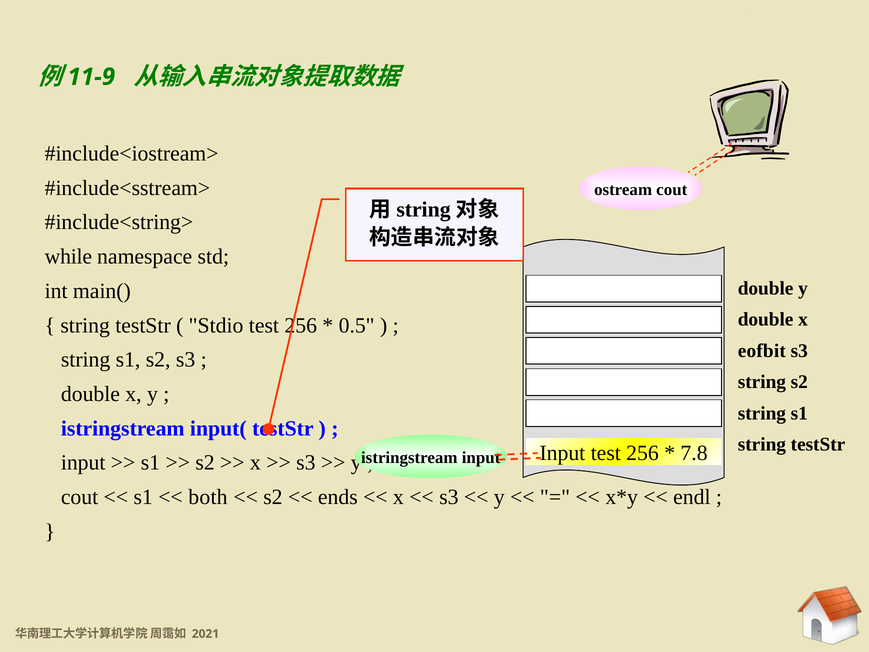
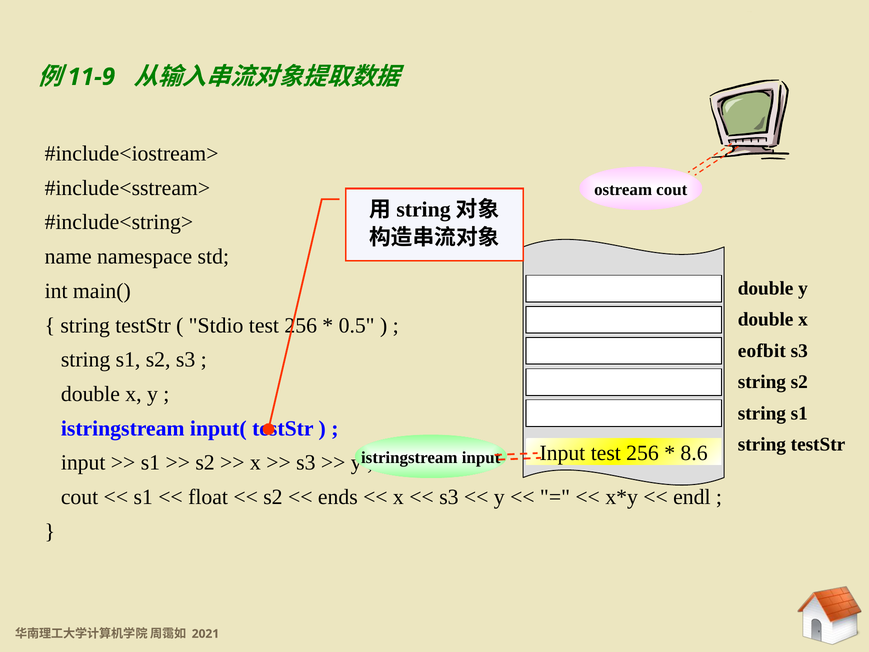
while: while -> name (68, 257)
7.8: 7.8 -> 8.6 (694, 453)
both: both -> float (208, 497)
